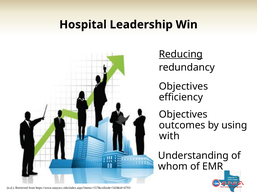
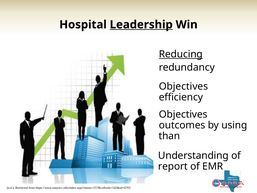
Leadership underline: none -> present (141, 25)
with: with -> than (169, 136)
whom: whom -> report (173, 166)
